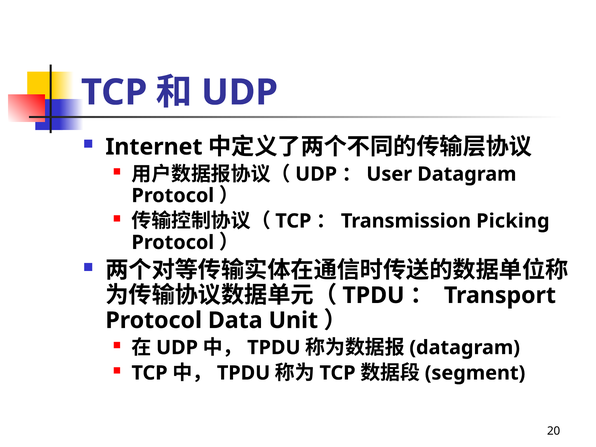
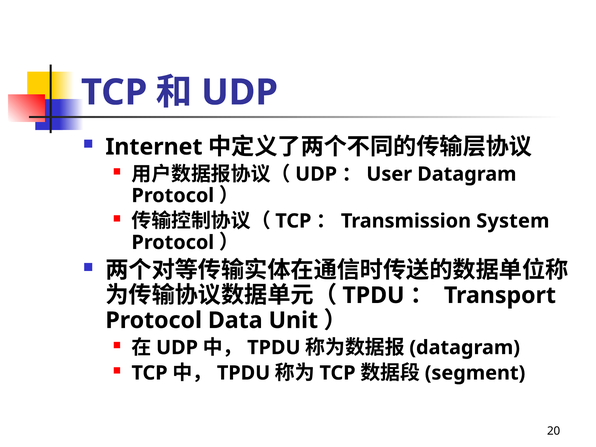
Picking: Picking -> System (513, 221)
